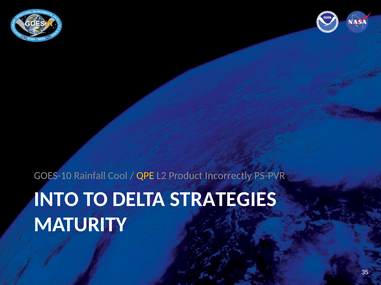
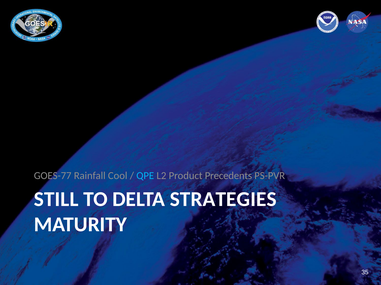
GOES-10: GOES-10 -> GOES-77 (53, 176)
QPE colour: yellow -> light blue (145, 176)
Incorrectly: Incorrectly -> Precedents (228, 176)
INTO: INTO -> STILL (56, 200)
